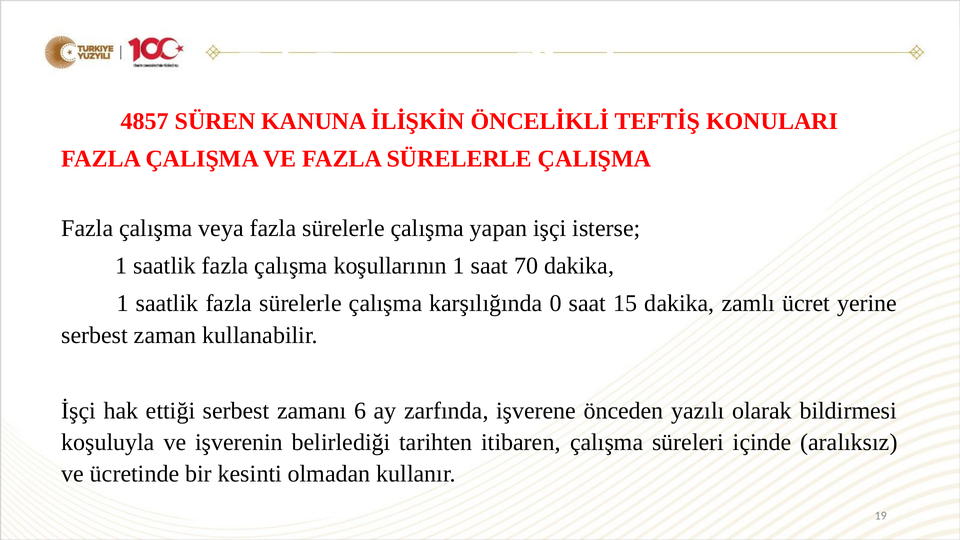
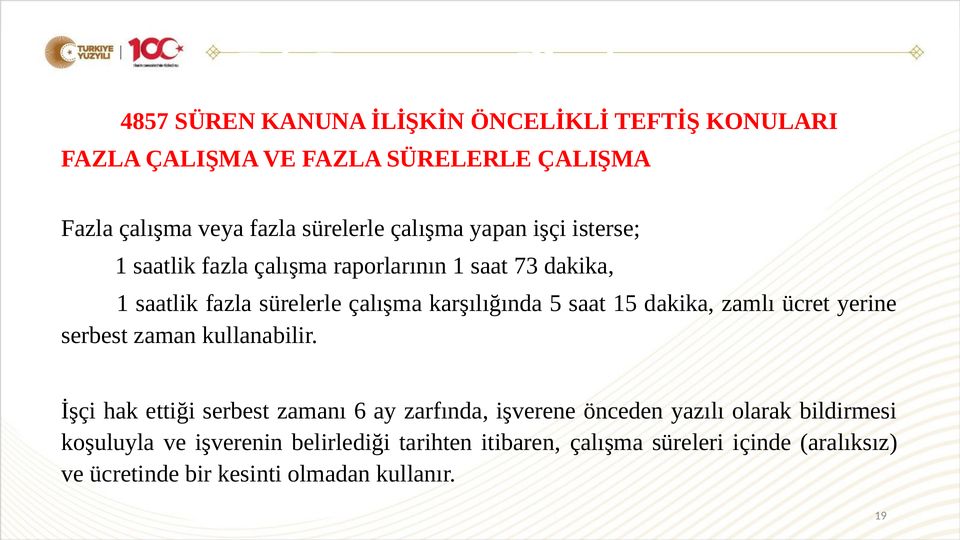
koşullarının: koşullarının -> raporlarının (390, 266)
70: 70 -> 73 (526, 266)
0: 0 -> 5 (556, 304)
